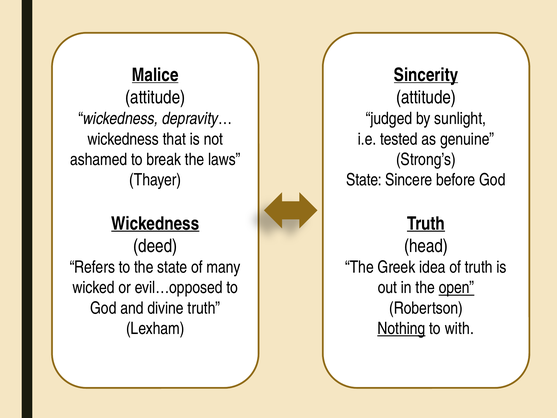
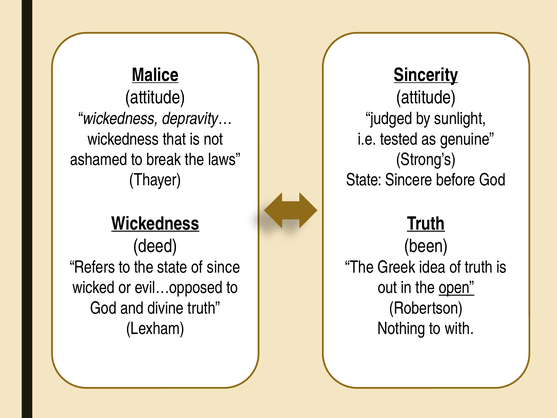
head: head -> been (426, 246)
many: many -> since (223, 267)
Nothing underline: present -> none (401, 328)
